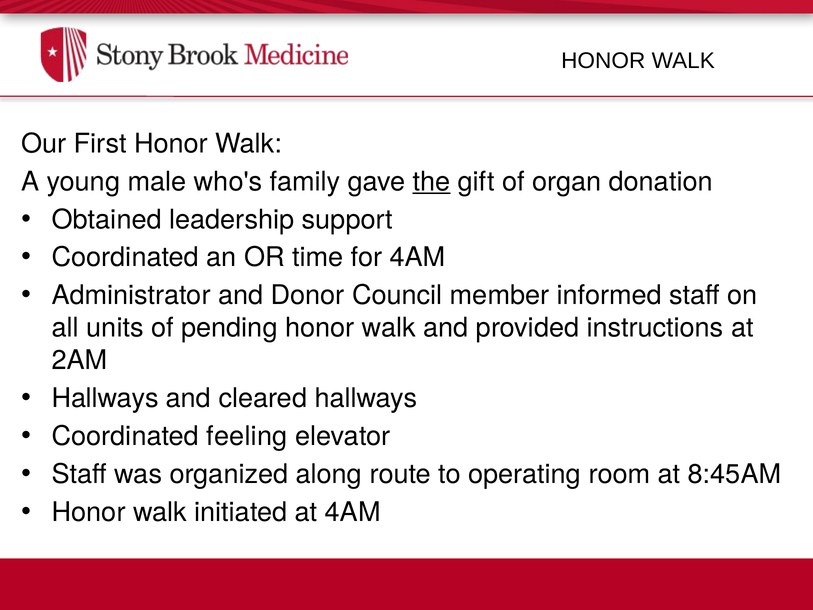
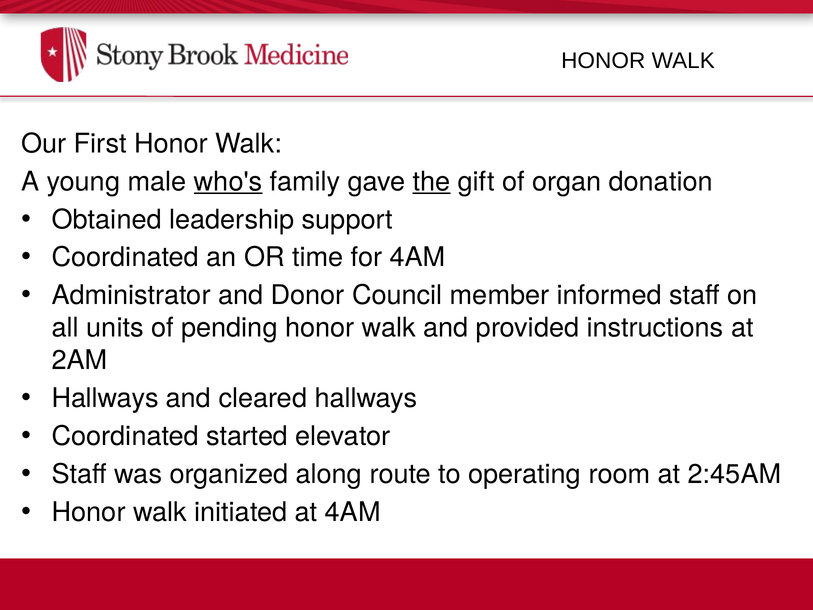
who's underline: none -> present (228, 182)
feeling: feeling -> started (247, 436)
8:45AM: 8:45AM -> 2:45AM (735, 474)
